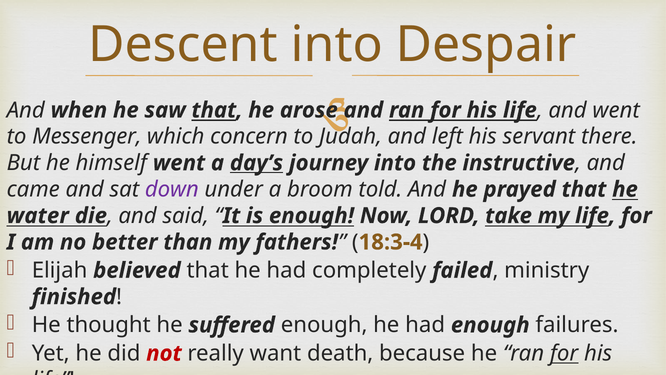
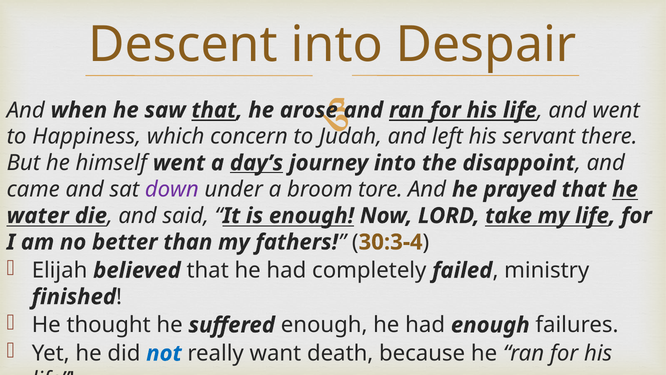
Messenger: Messenger -> Happiness (87, 136)
instructive: instructive -> disappoint (519, 163)
told: told -> tore (380, 189)
18:3-4: 18:3-4 -> 30:3-4 (391, 242)
not colour: red -> blue (164, 353)
for underline: present -> none (564, 353)
